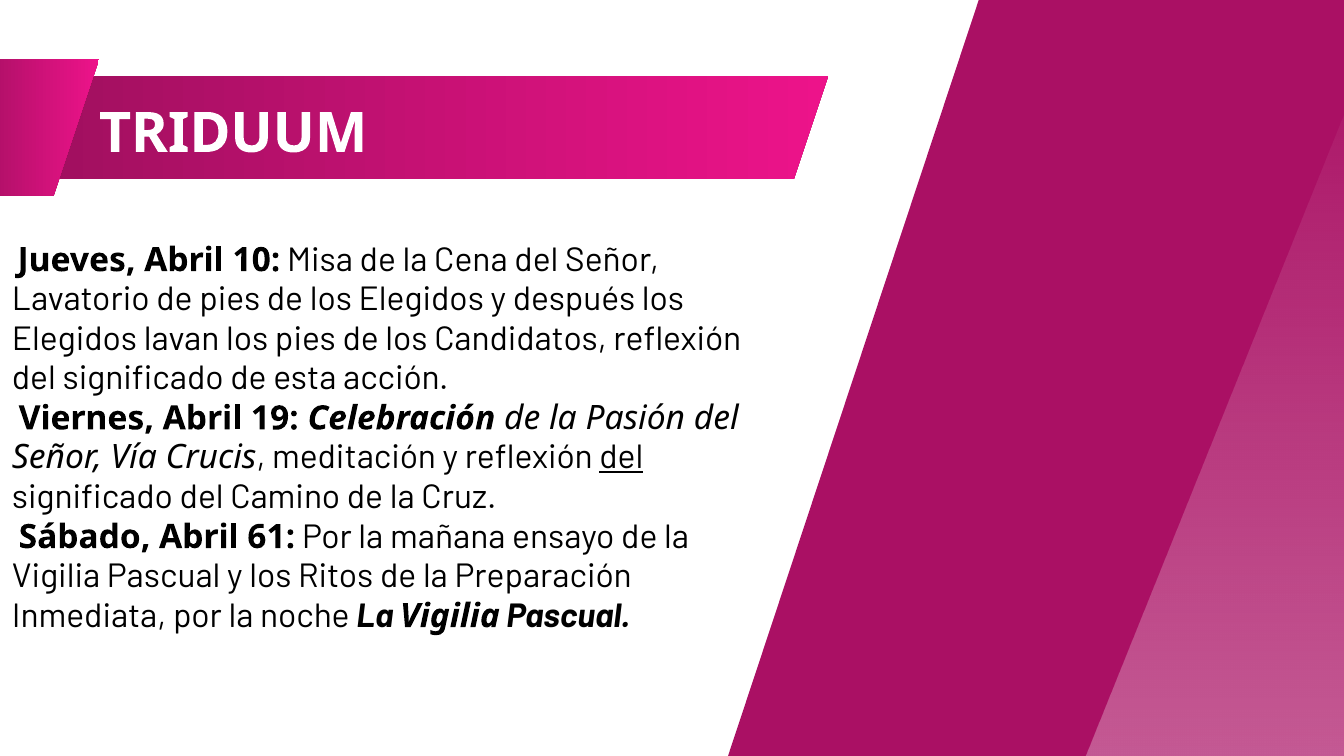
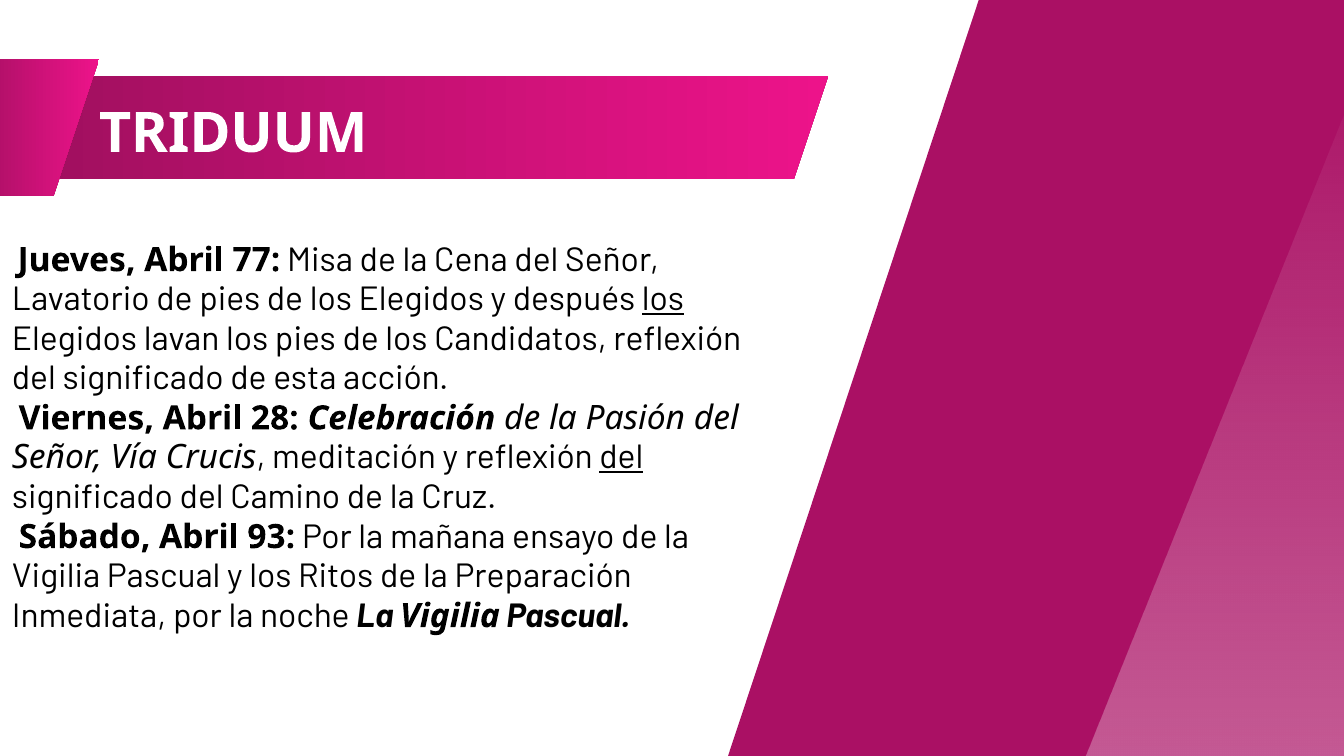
10: 10 -> 77 (256, 260)
los underline: none -> present (663, 300)
19: 19 -> 28 (275, 418)
61: 61 -> 93 (271, 537)
